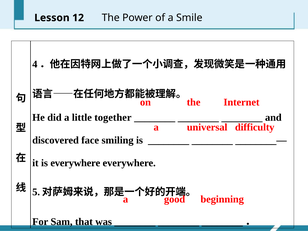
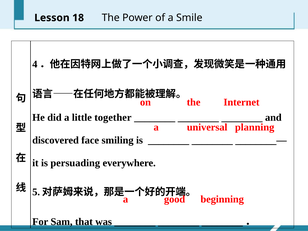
12: 12 -> 18 (78, 18)
difficulty: difficulty -> planning (255, 127)
is everywhere: everywhere -> persuading (75, 163)
